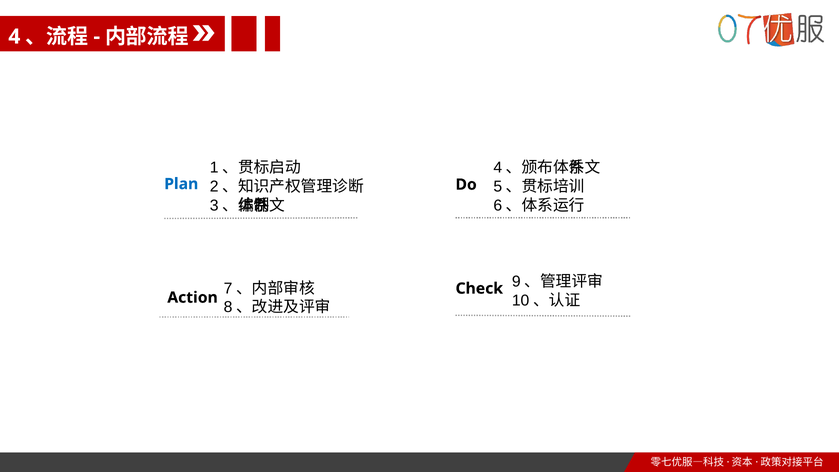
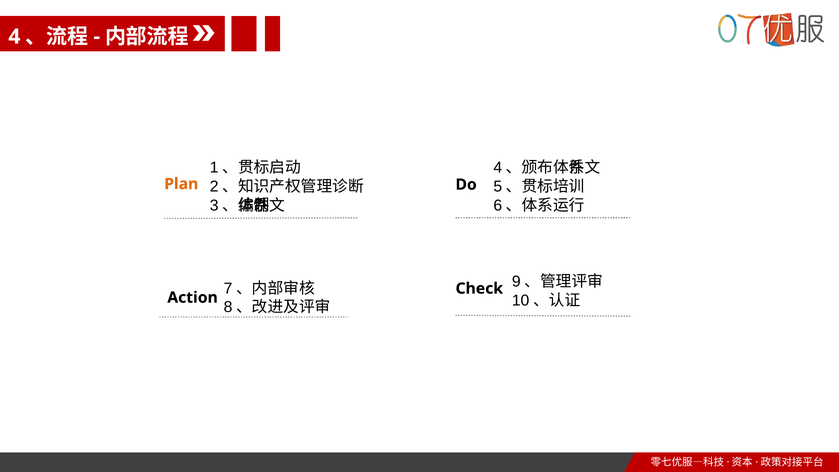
Plan colour: blue -> orange (181, 184)
